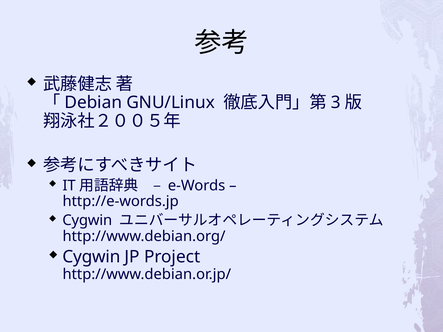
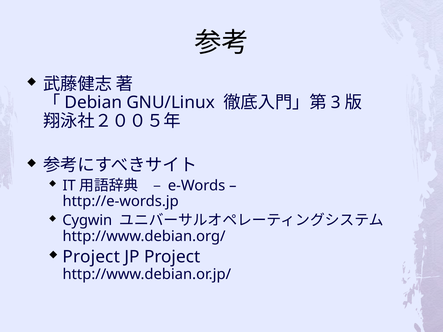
Cygwin: Cygwin -> Project (91, 257)
